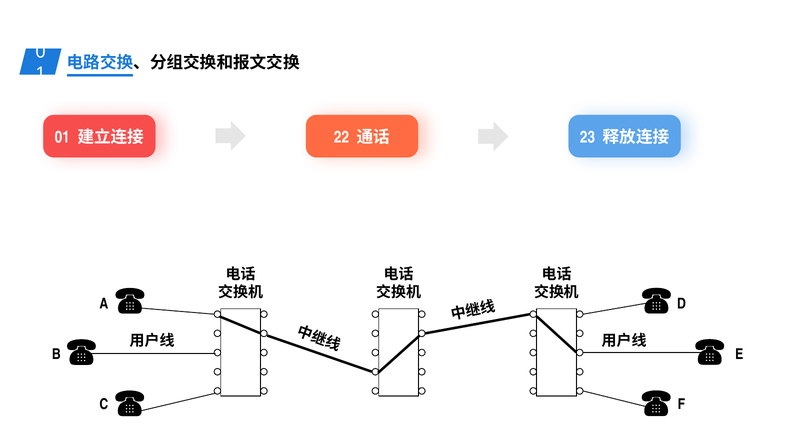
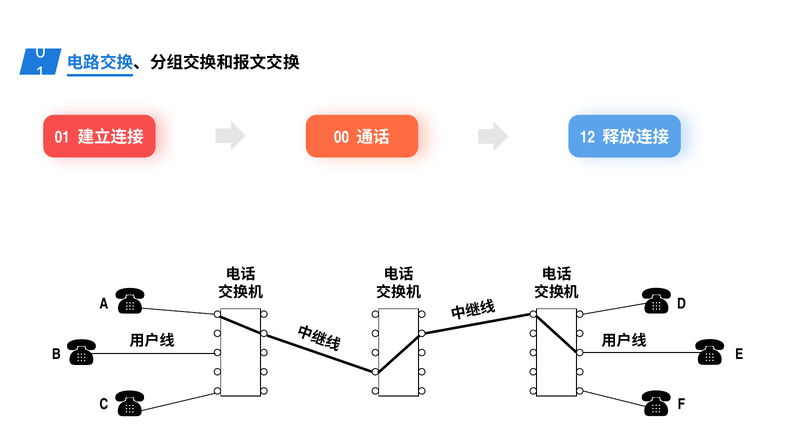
22: 22 -> 00 (342, 137)
23: 23 -> 12 (588, 137)
